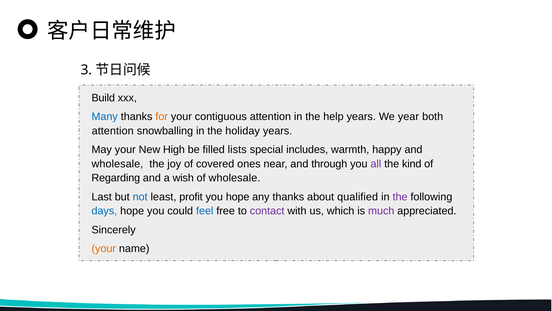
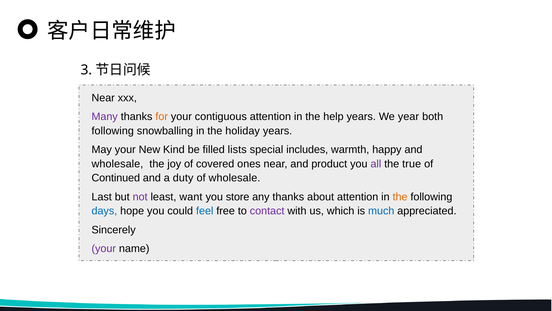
Build: Build -> Near (103, 98)
Many colour: blue -> purple (105, 116)
attention: attention -> following (113, 131)
High: High -> Kind (174, 149)
through: through -> product (329, 164)
kind: kind -> true (412, 164)
Regarding: Regarding -> Continued (116, 178)
wish: wish -> duty (183, 178)
not colour: blue -> purple (140, 197)
profit: profit -> want (191, 197)
you hope: hope -> store (238, 197)
about qualified: qualified -> attention (358, 197)
the colour: purple -> orange (400, 197)
much colour: purple -> blue (381, 211)
your colour: orange -> purple (104, 248)
